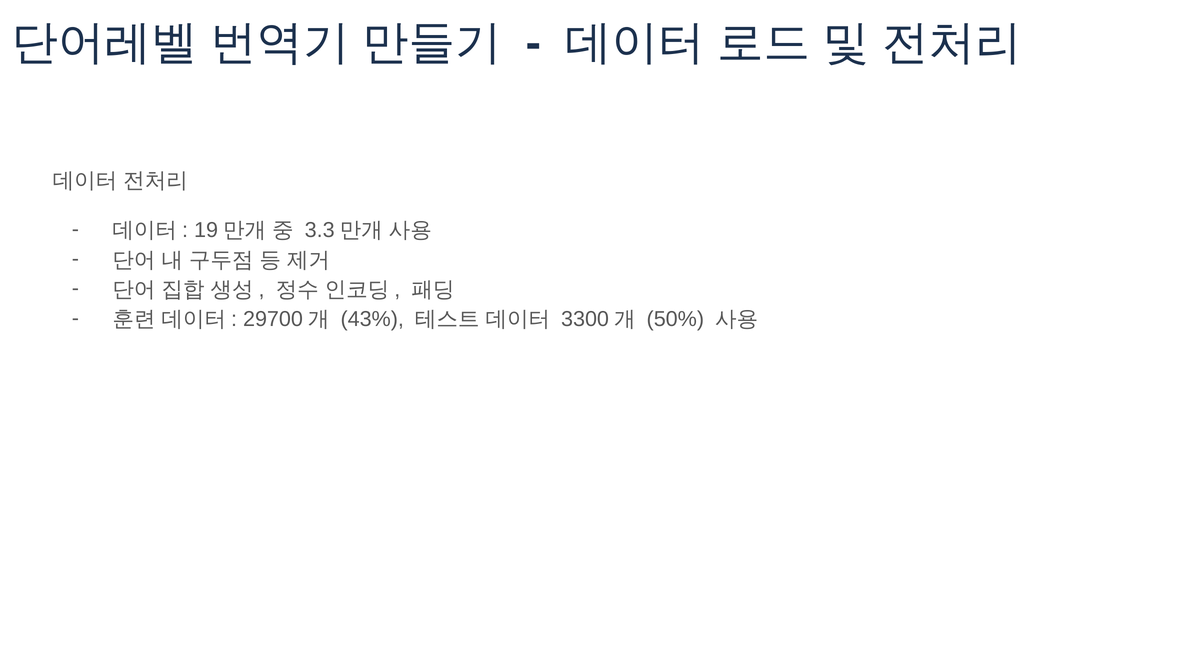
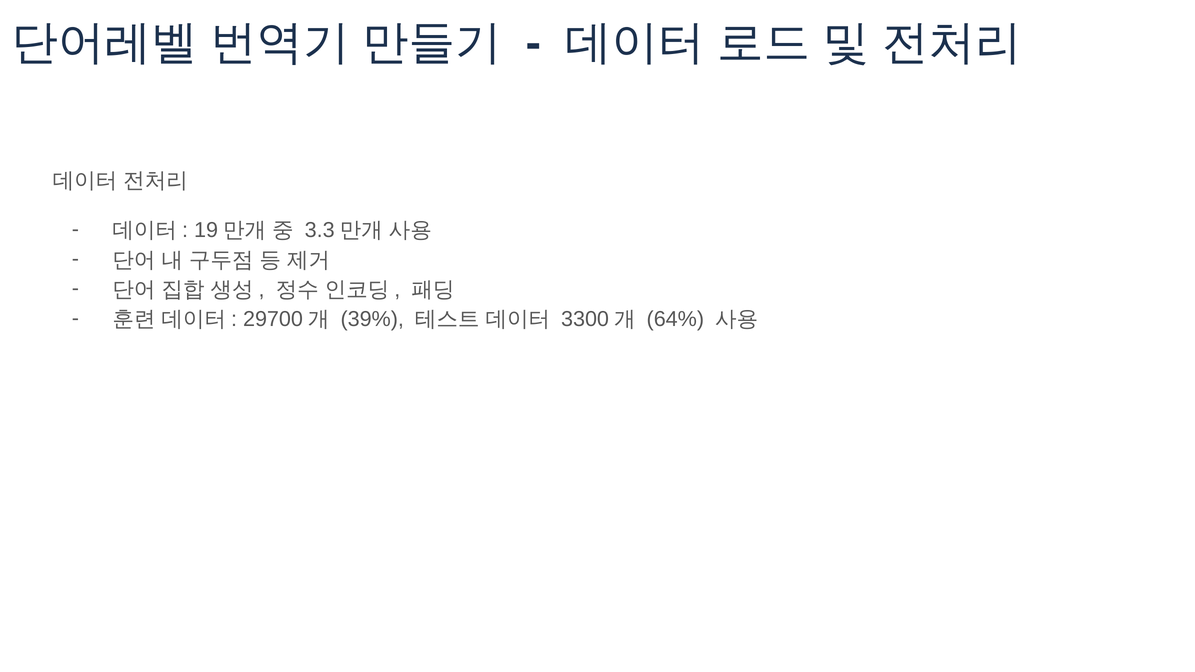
43%: 43% -> 39% (372, 319)
50%: 50% -> 64% (675, 319)
